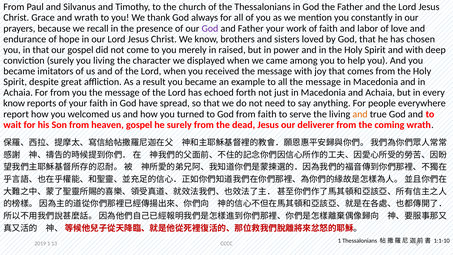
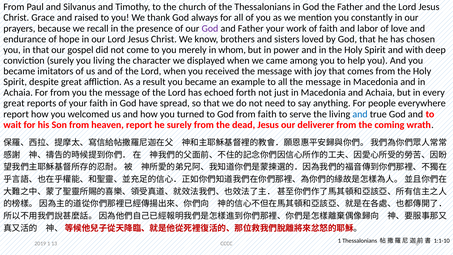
and wrath: wrath -> raised (86, 18)
raised: raised -> whom (232, 50)
know: know -> great (14, 103)
and colour: orange -> blue (360, 114)
heaven gospel: gospel -> report (139, 125)
